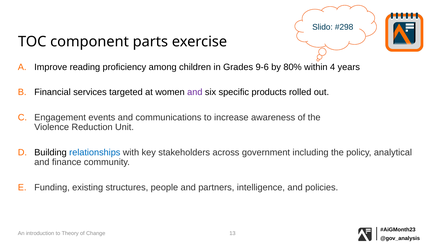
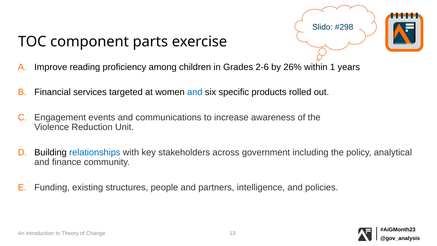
9-6: 9-6 -> 2-6 (262, 67)
80%: 80% -> 26% (293, 67)
4: 4 -> 1 (333, 67)
and colour: purple -> blue (195, 92)
